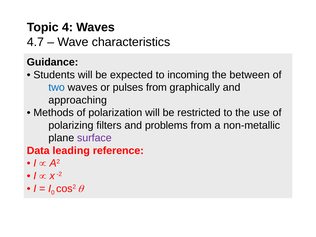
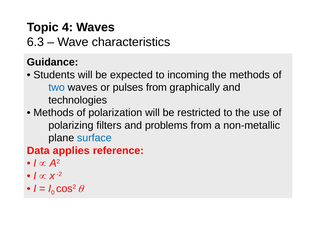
4.7: 4.7 -> 6.3 (35, 42)
the between: between -> methods (250, 75)
approaching: approaching -> technologies (78, 100)
surface colour: purple -> blue (94, 138)
leading: leading -> applies (71, 151)
